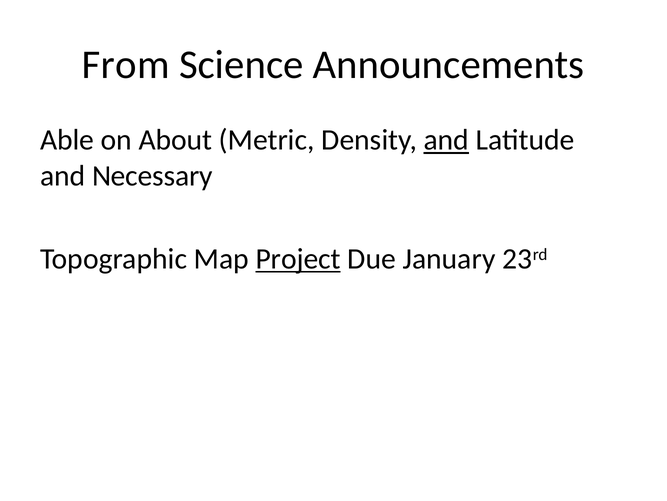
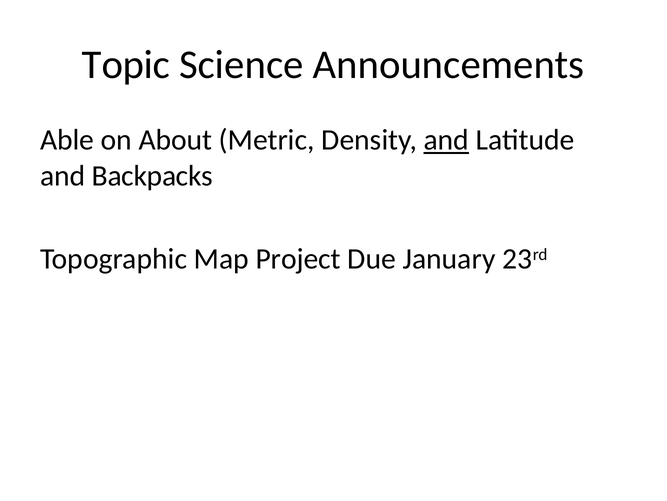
From: From -> Topic (126, 65)
Necessary: Necessary -> Backpacks (152, 176)
Project underline: present -> none (298, 259)
